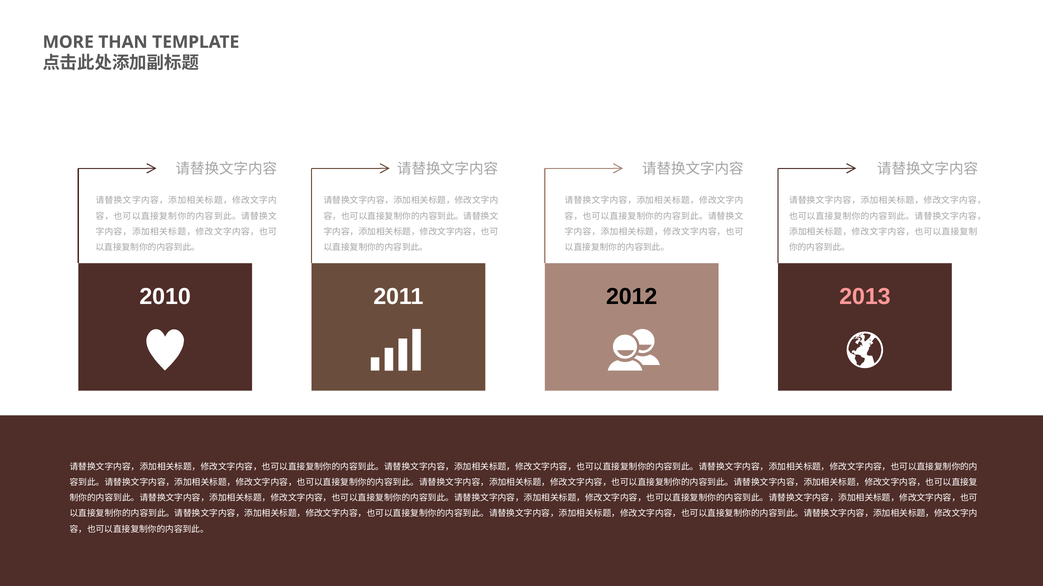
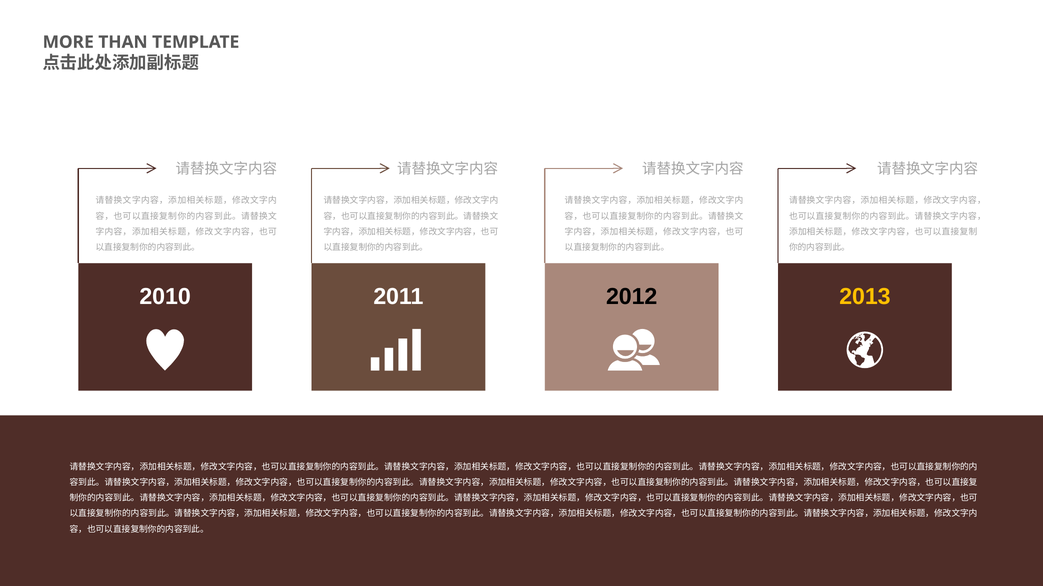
2013 colour: pink -> yellow (865, 297)
